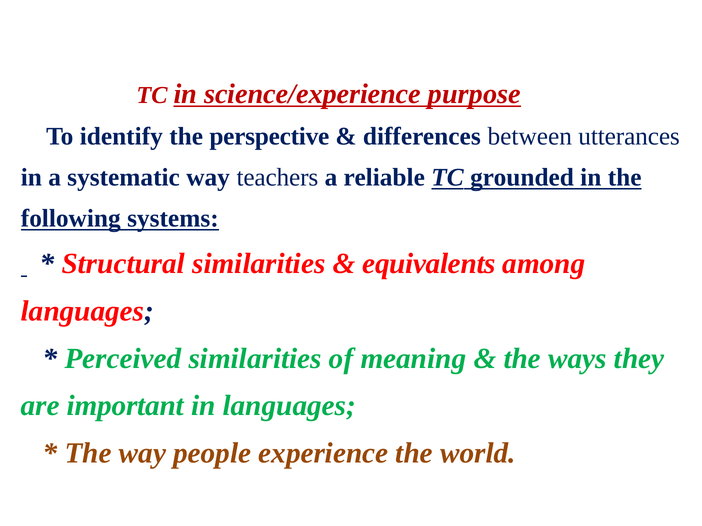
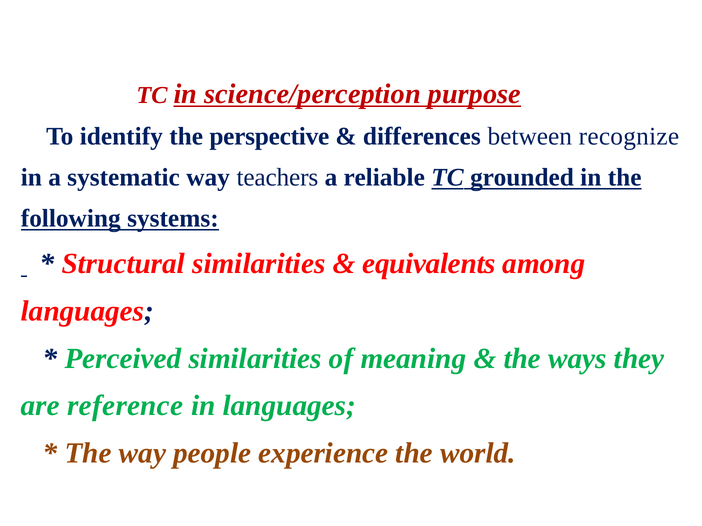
science/experience: science/experience -> science/perception (312, 94)
utterances: utterances -> recognize (629, 137)
important: important -> reference (125, 406)
